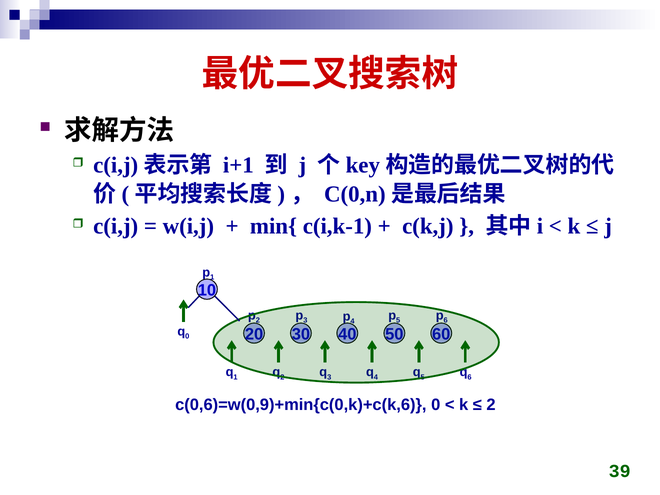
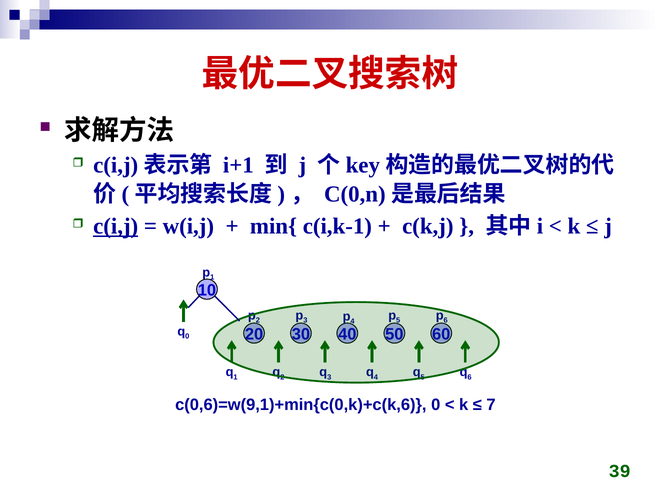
c(i,j underline: none -> present (116, 226)
c(0,6)=w(0,9)+min{c(0,k)+c(k,6: c(0,6)=w(0,9)+min{c(0,k)+c(k,6 -> c(0,6)=w(9,1)+min{c(0,k)+c(k,6 (301, 405)
2: 2 -> 7 (491, 405)
